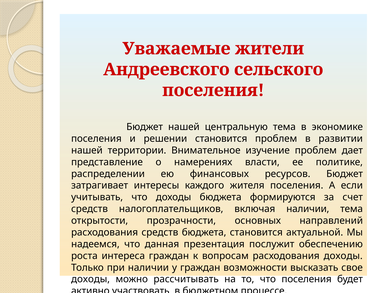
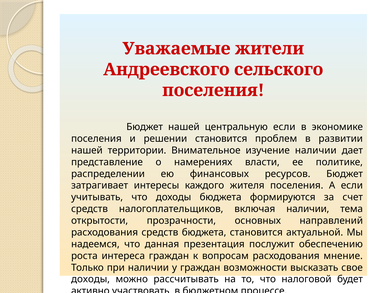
центральную тема: тема -> если (284, 127)
изучение проблем: проблем -> наличии (316, 150)
расходования доходы: доходы -> мнение (343, 255)
что поселения: поселения -> налоговой (307, 279)
